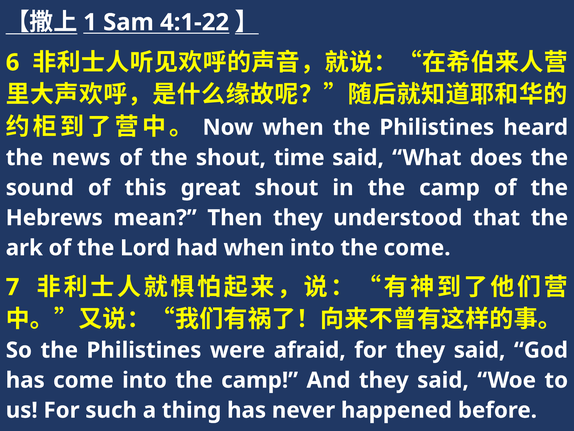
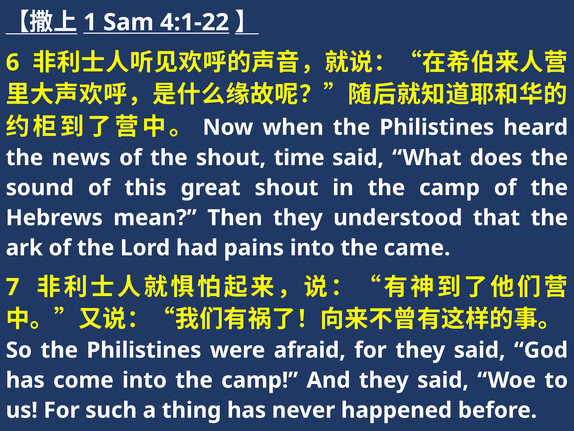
had when: when -> pains (254, 248)
the come: come -> came (417, 248)
